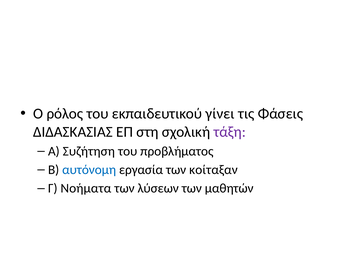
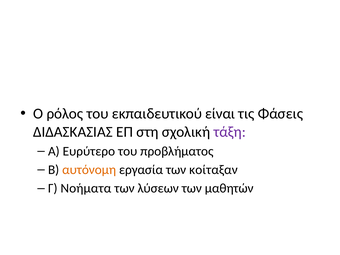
γίνει: γίνει -> είναι (220, 114)
Συζήτηση: Συζήτηση -> Ευρύτερο (89, 151)
αυτόνομη colour: blue -> orange (89, 170)
